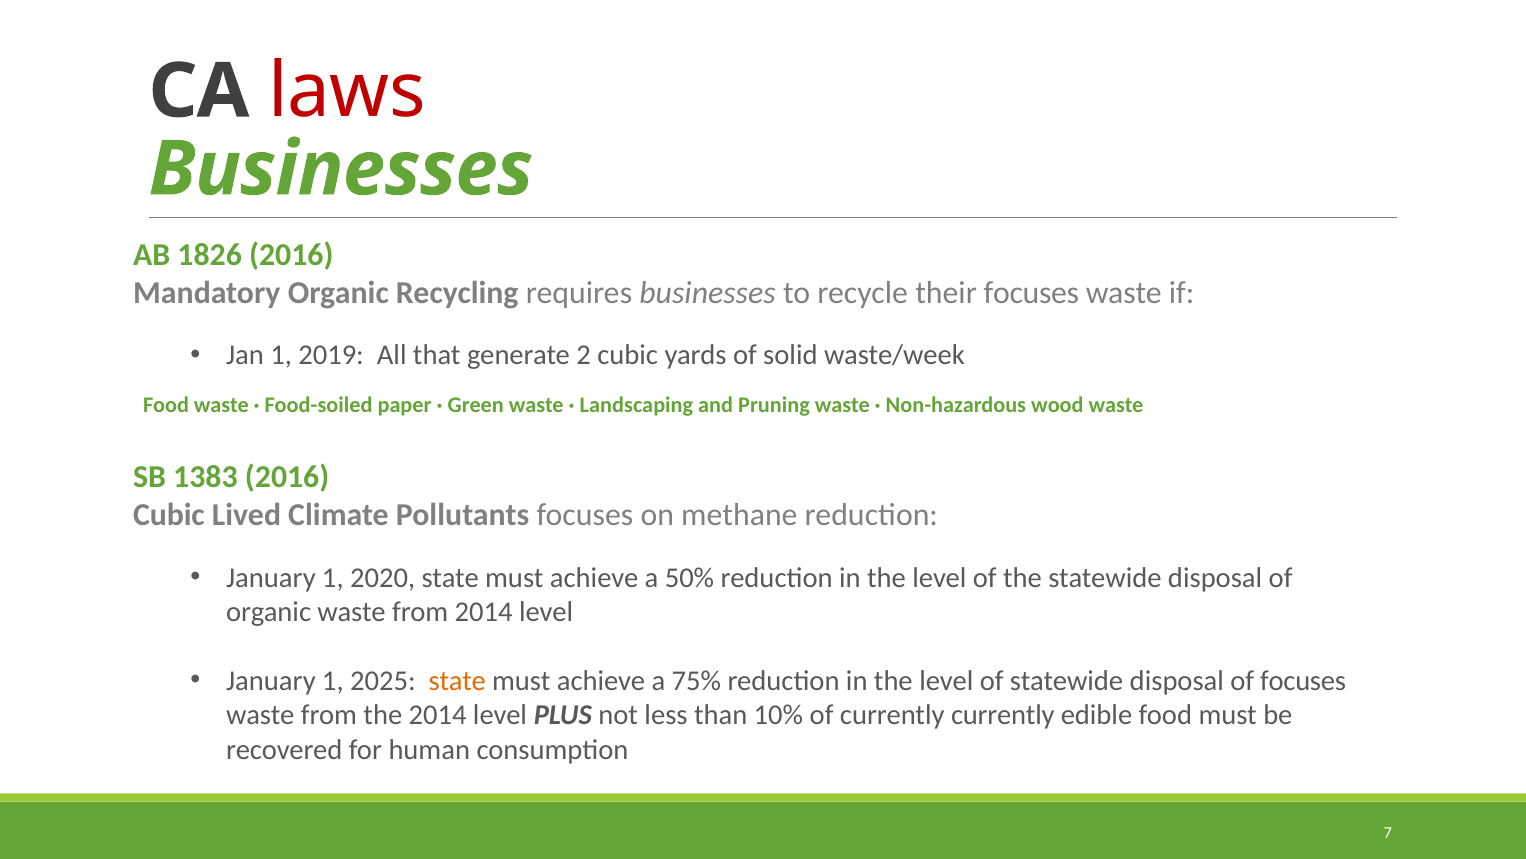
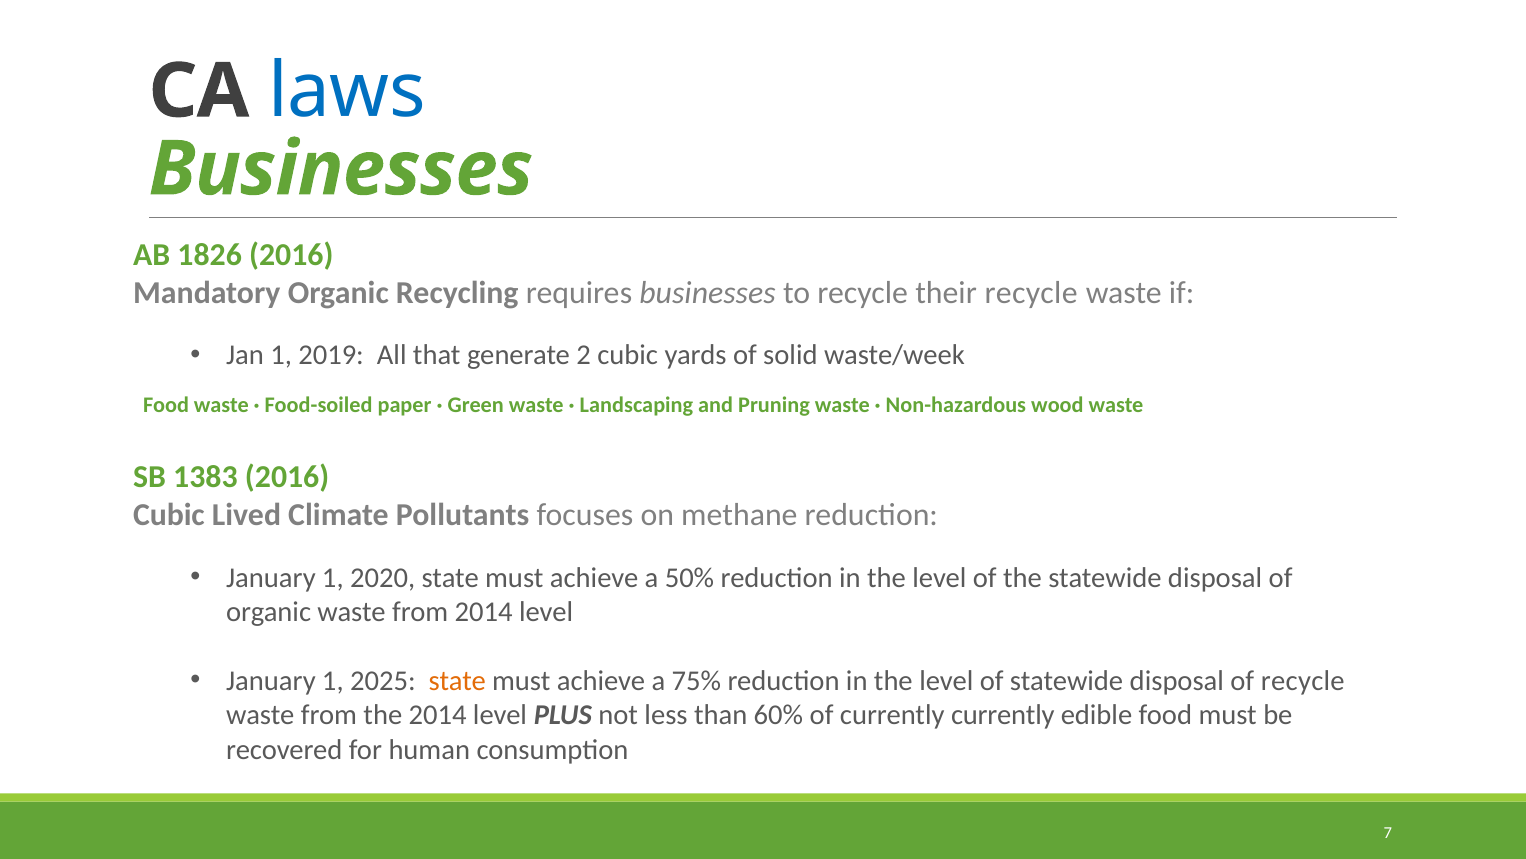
laws colour: red -> blue (347, 91)
their focuses: focuses -> recycle (1031, 292)
of focuses: focuses -> recycle (1303, 680)
10%: 10% -> 60% (778, 715)
